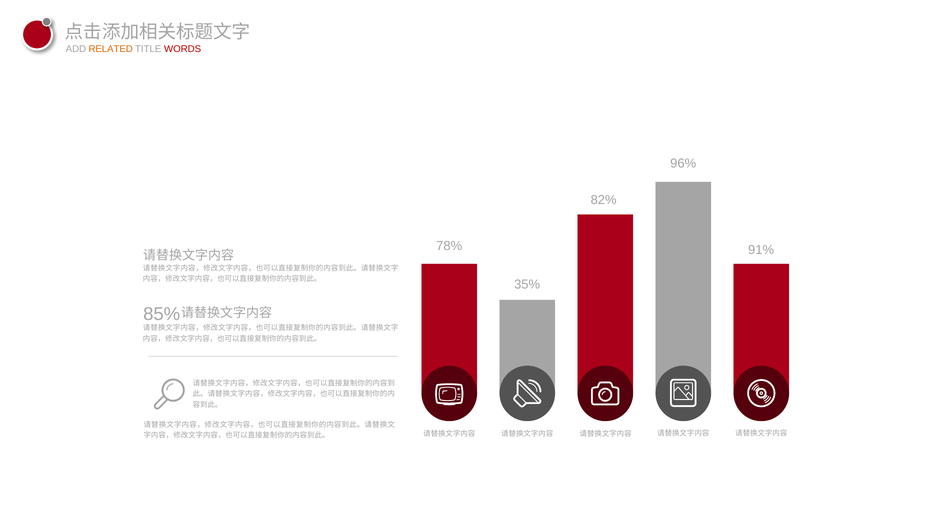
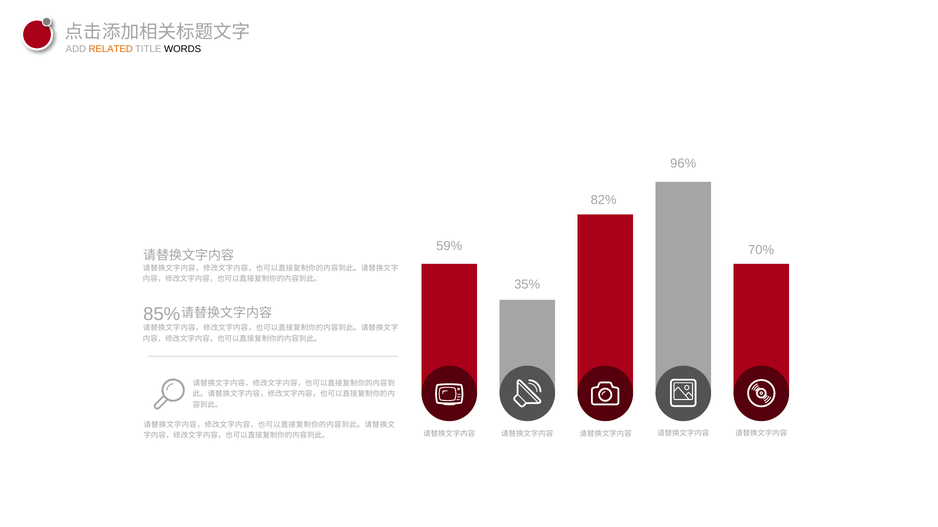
WORDS colour: red -> black (183, 49)
78%: 78% -> 59% (449, 246)
91%: 91% -> 70% (761, 250)
